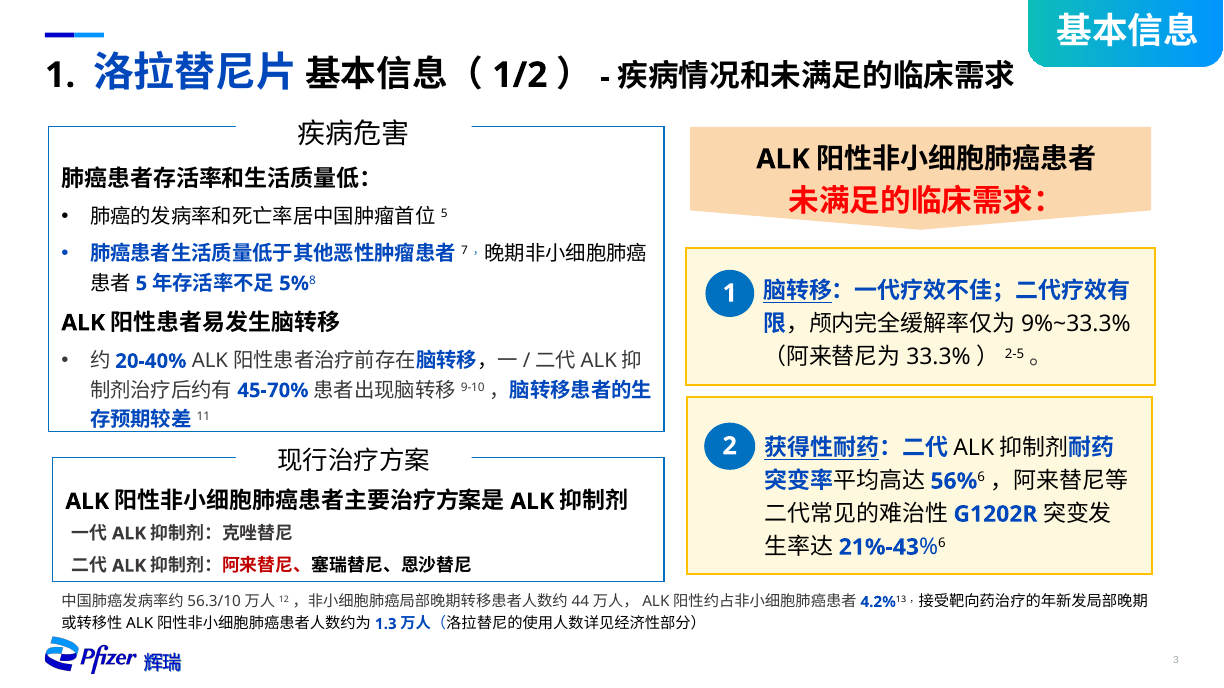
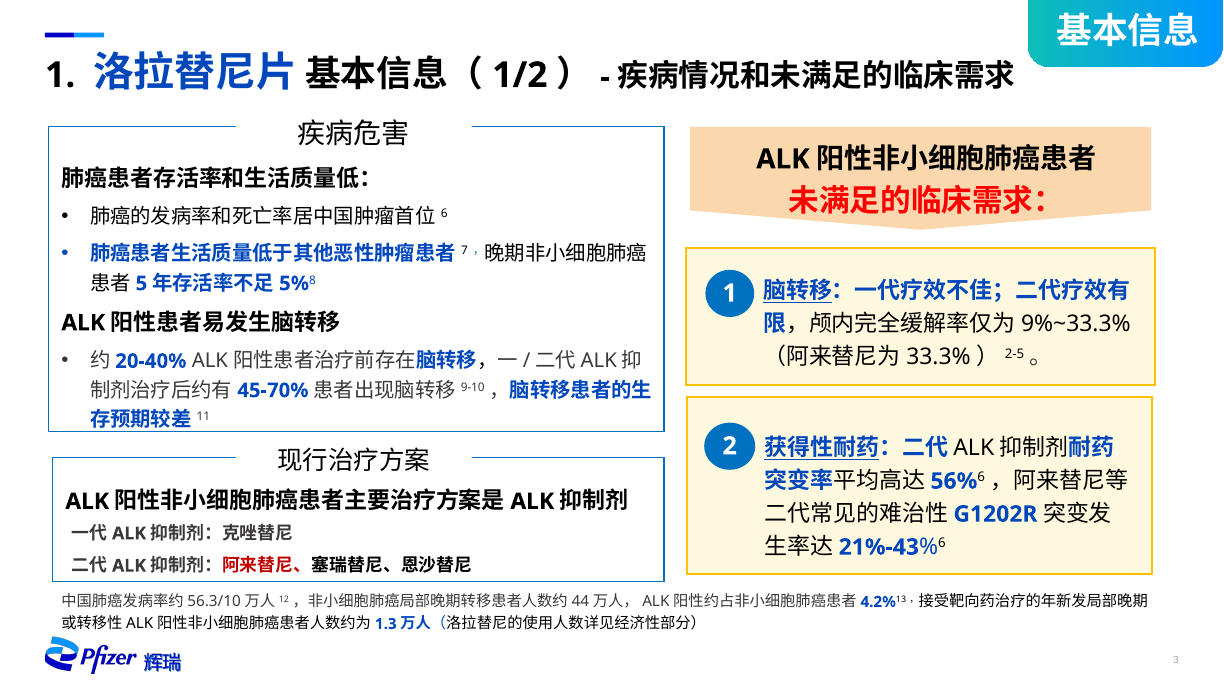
5: 5 -> 6 (444, 214)
